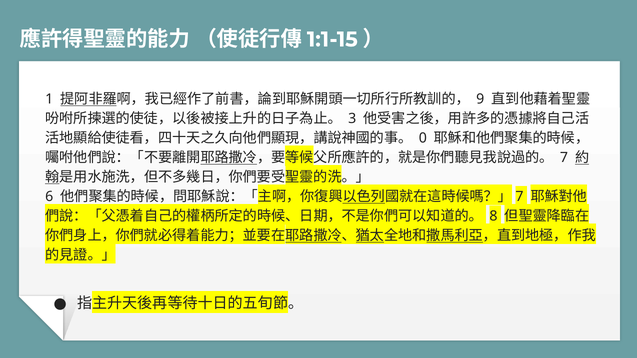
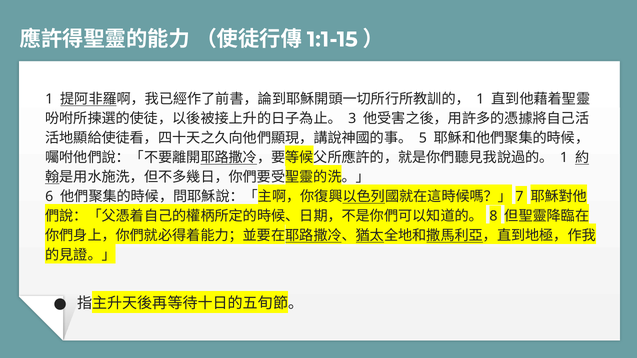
9: 9 -> 1 (480, 99)
0: 0 -> 5 (423, 138)
7: 7 -> 1 (564, 158)
